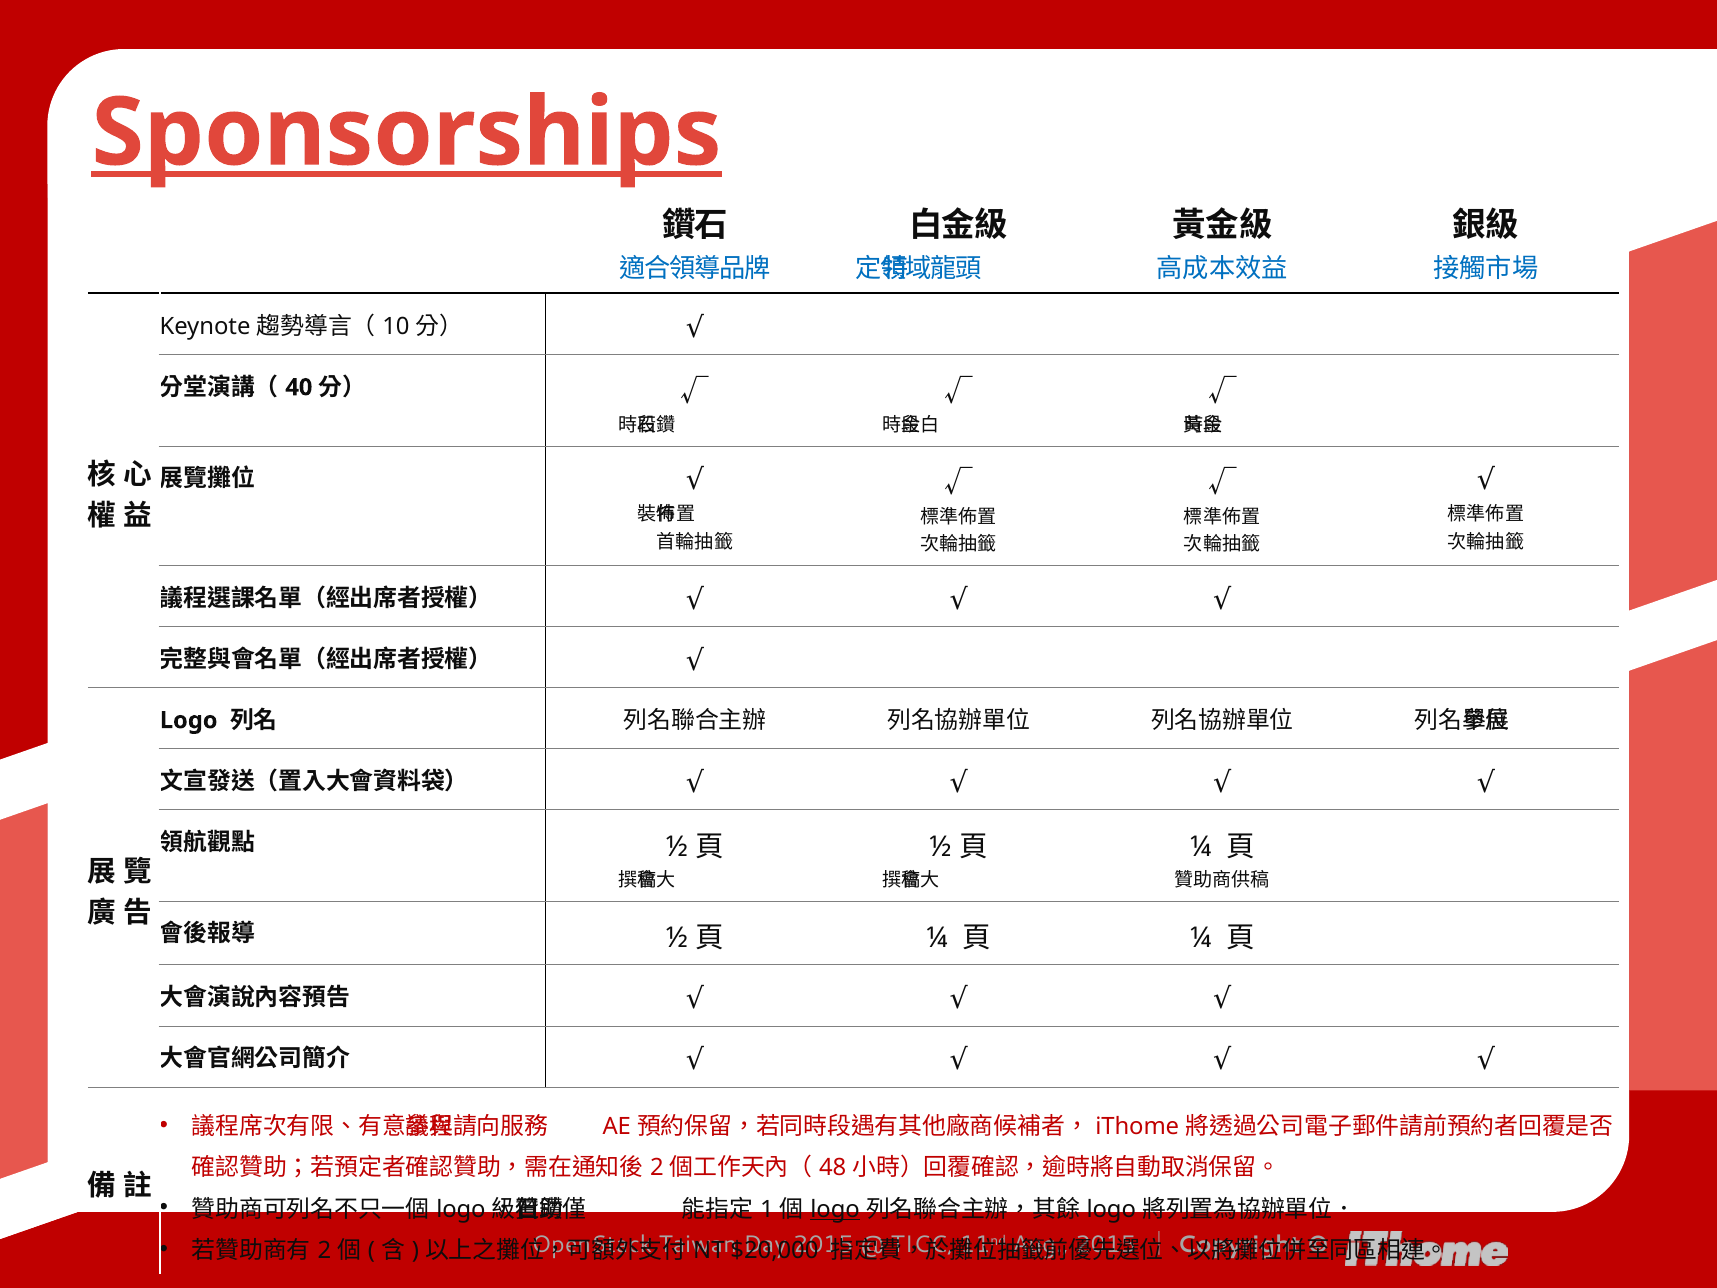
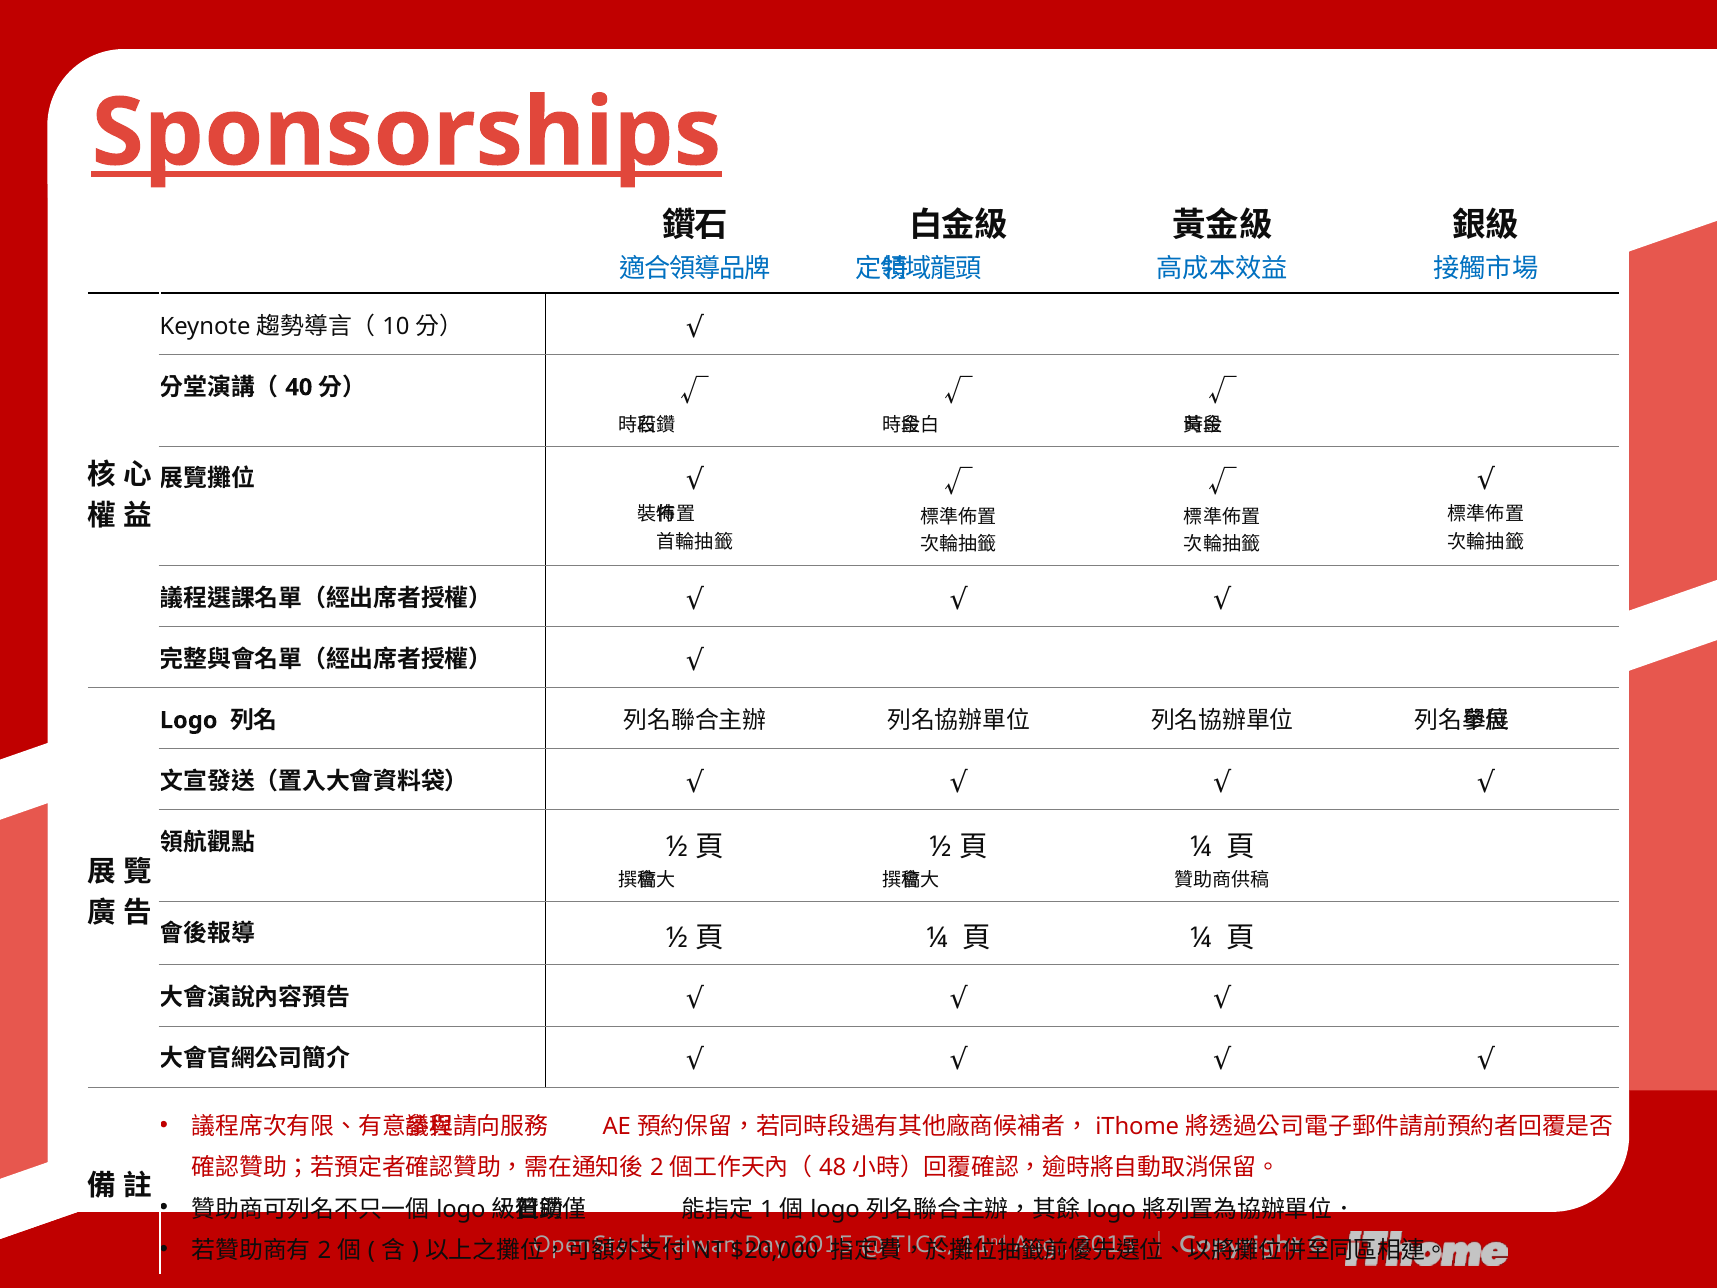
logo underline: present -> none (835, 1209)
